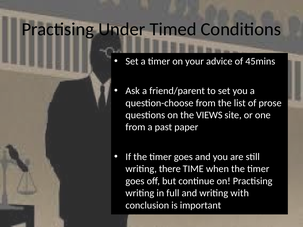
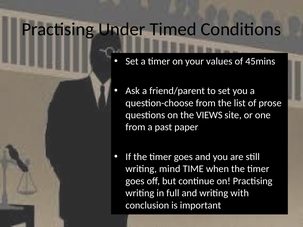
advice: advice -> values (219, 61)
there: there -> mind (170, 169)
